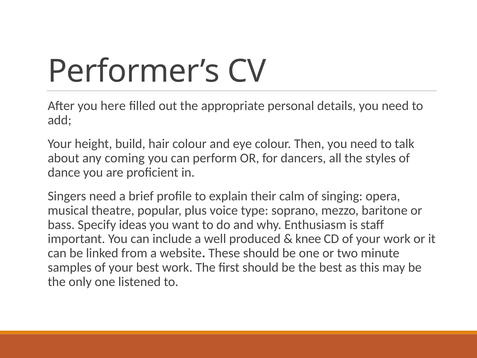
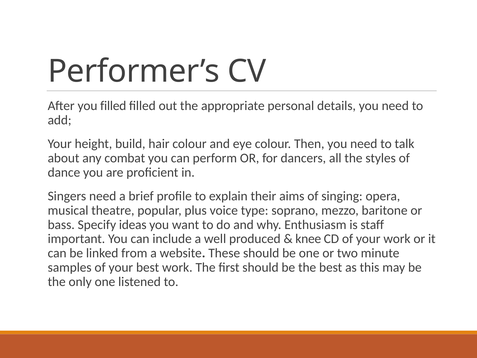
you here: here -> filled (113, 106)
coming: coming -> combat (125, 158)
calm: calm -> aims (292, 196)
